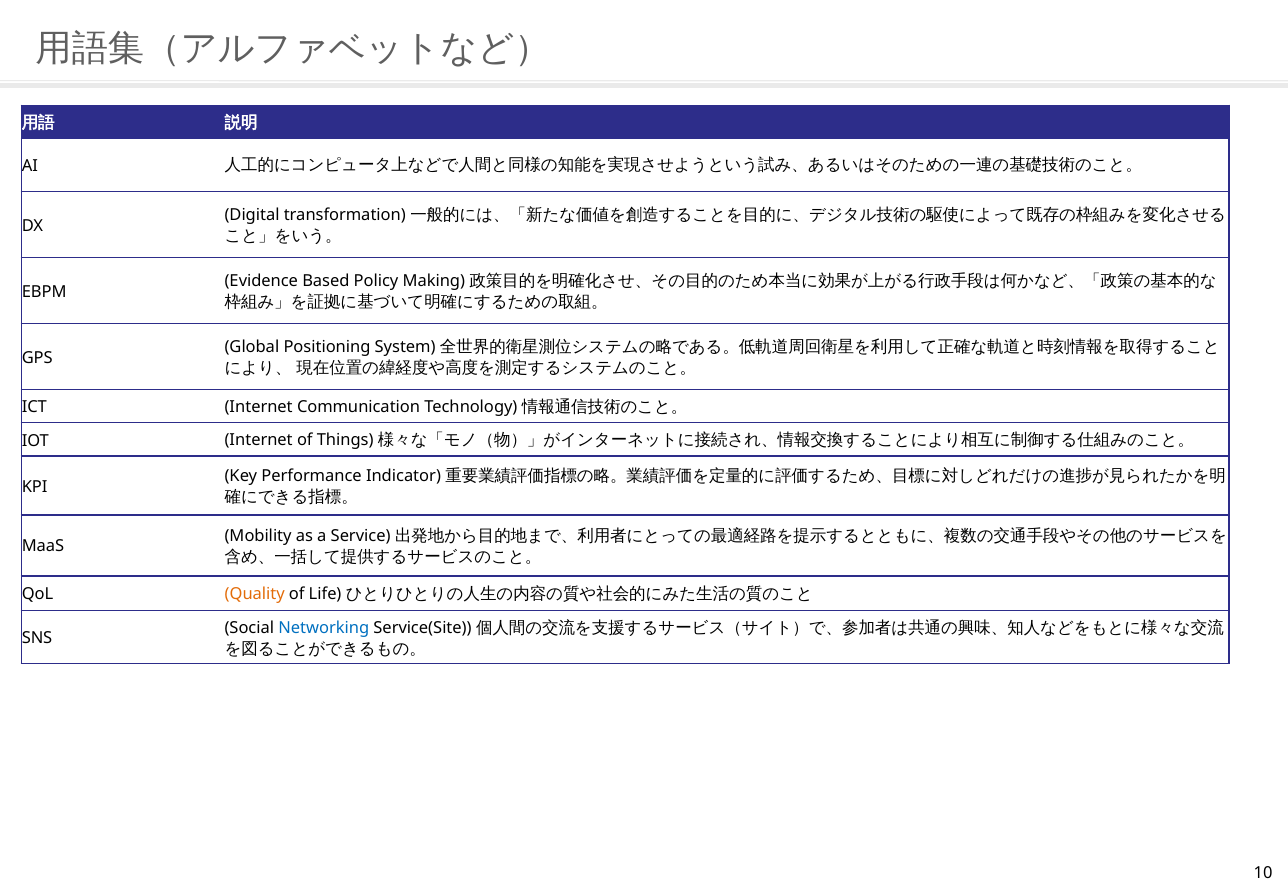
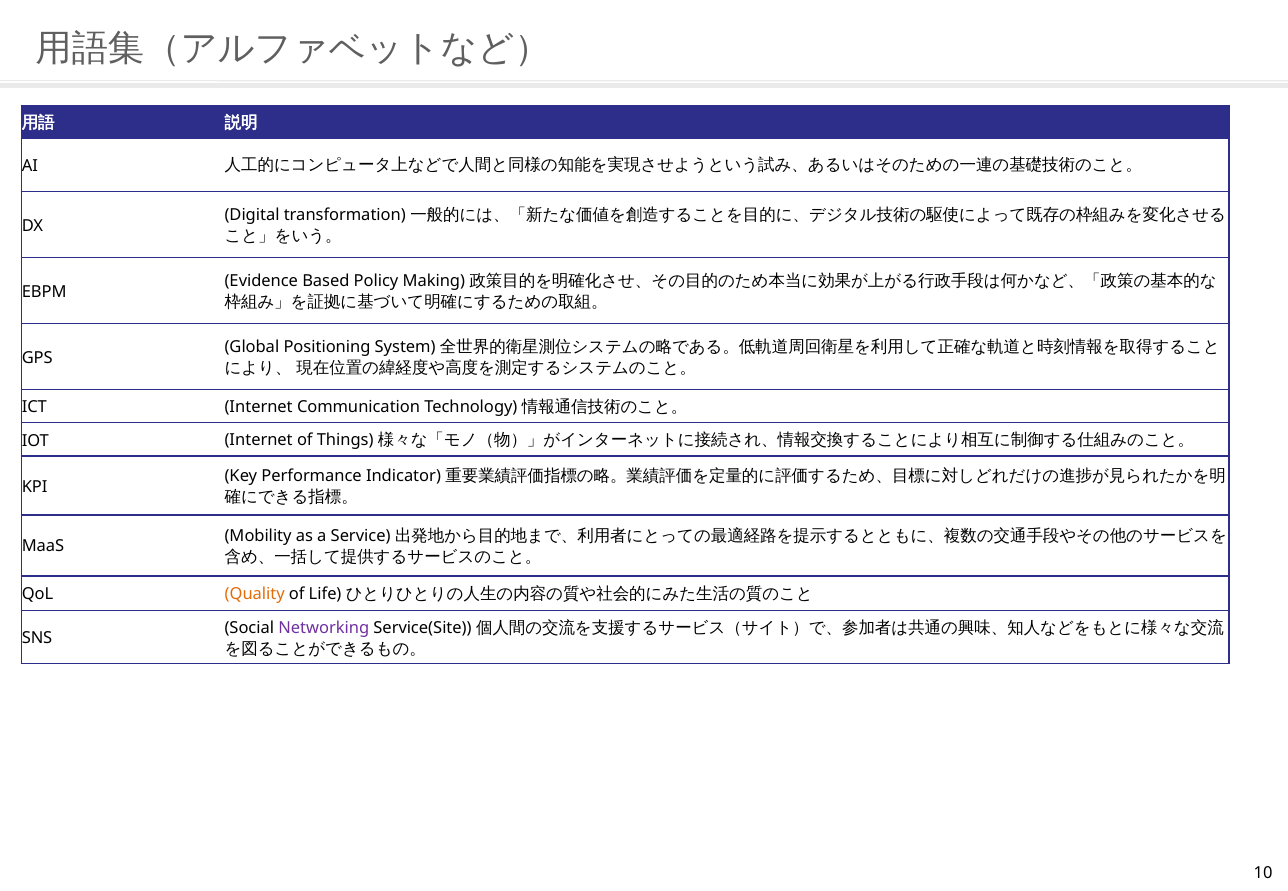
Networking colour: blue -> purple (324, 628)
